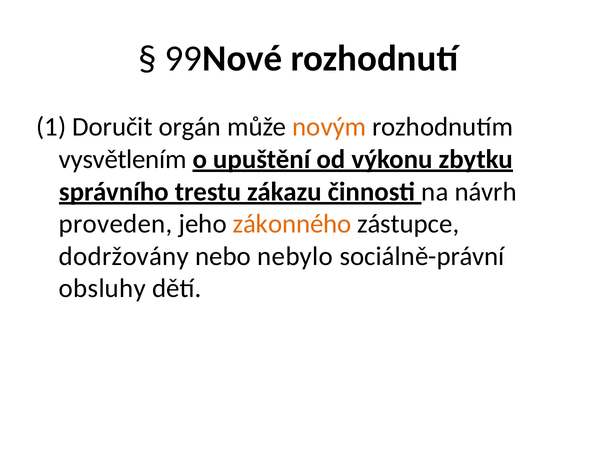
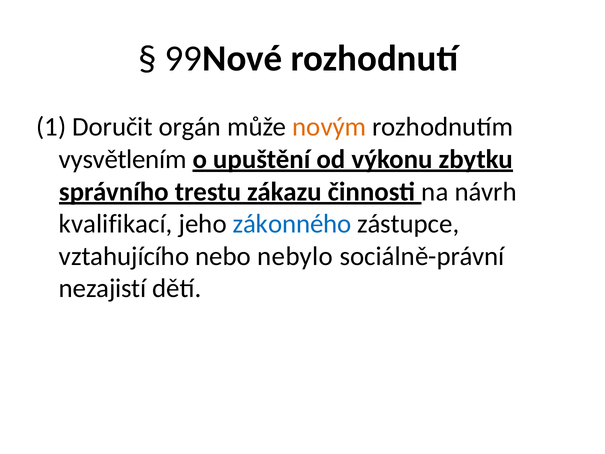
proveden: proveden -> kvalifikací (116, 224)
zákonného colour: orange -> blue (292, 224)
dodržovány: dodržovány -> vztahujícího (124, 256)
obsluhy: obsluhy -> nezajistí (103, 288)
